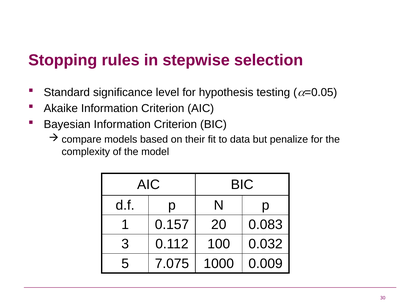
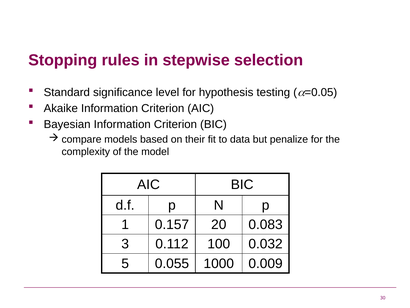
7.075: 7.075 -> 0.055 (172, 263)
